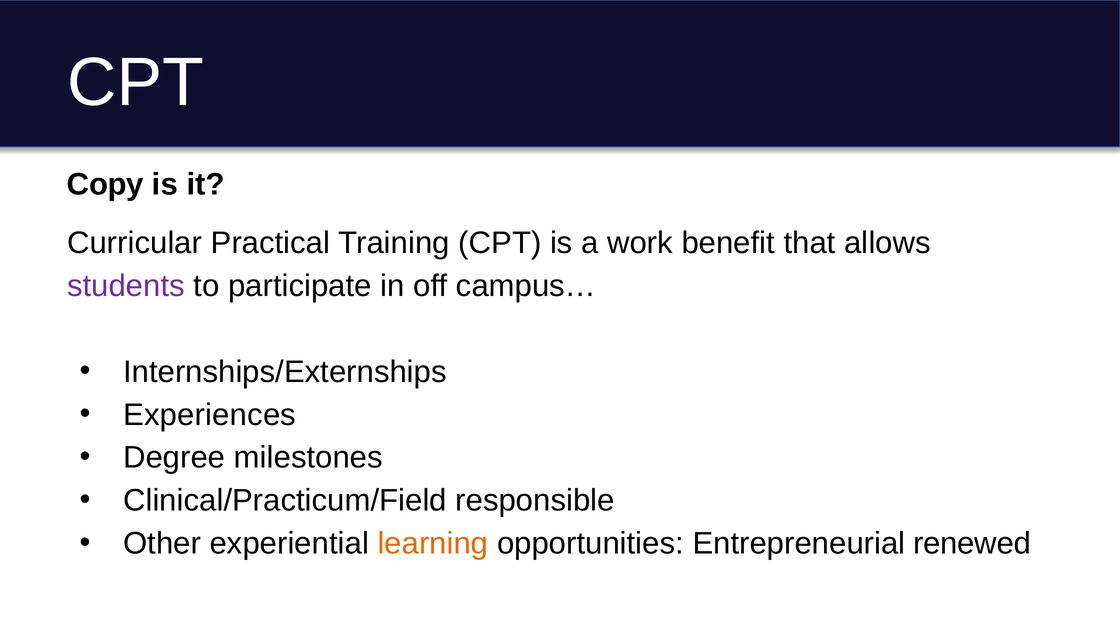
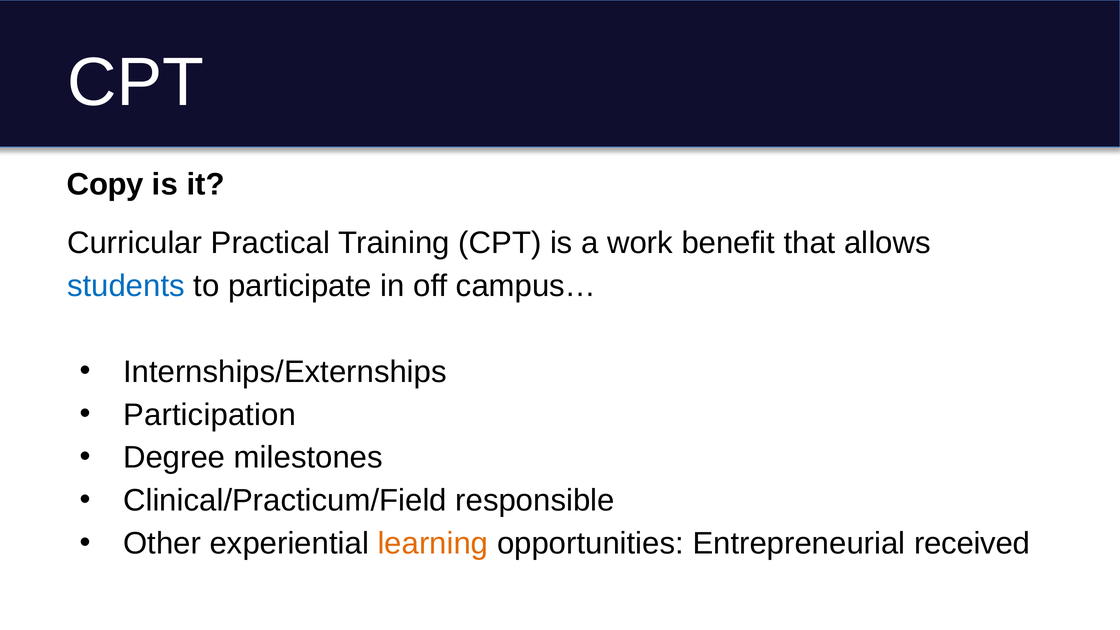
students colour: purple -> blue (126, 286)
Experiences: Experiences -> Participation (210, 415)
renewed: renewed -> received (972, 544)
